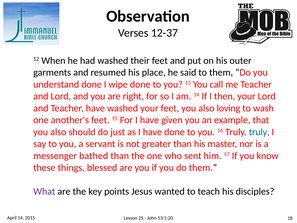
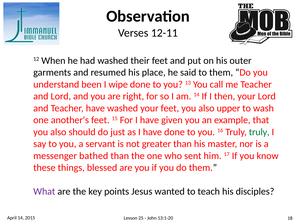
12-37: 12-37 -> 12-11 (164, 33)
understand done: done -> been (92, 84)
loving: loving -> upper (228, 108)
truly colour: blue -> green (259, 132)
